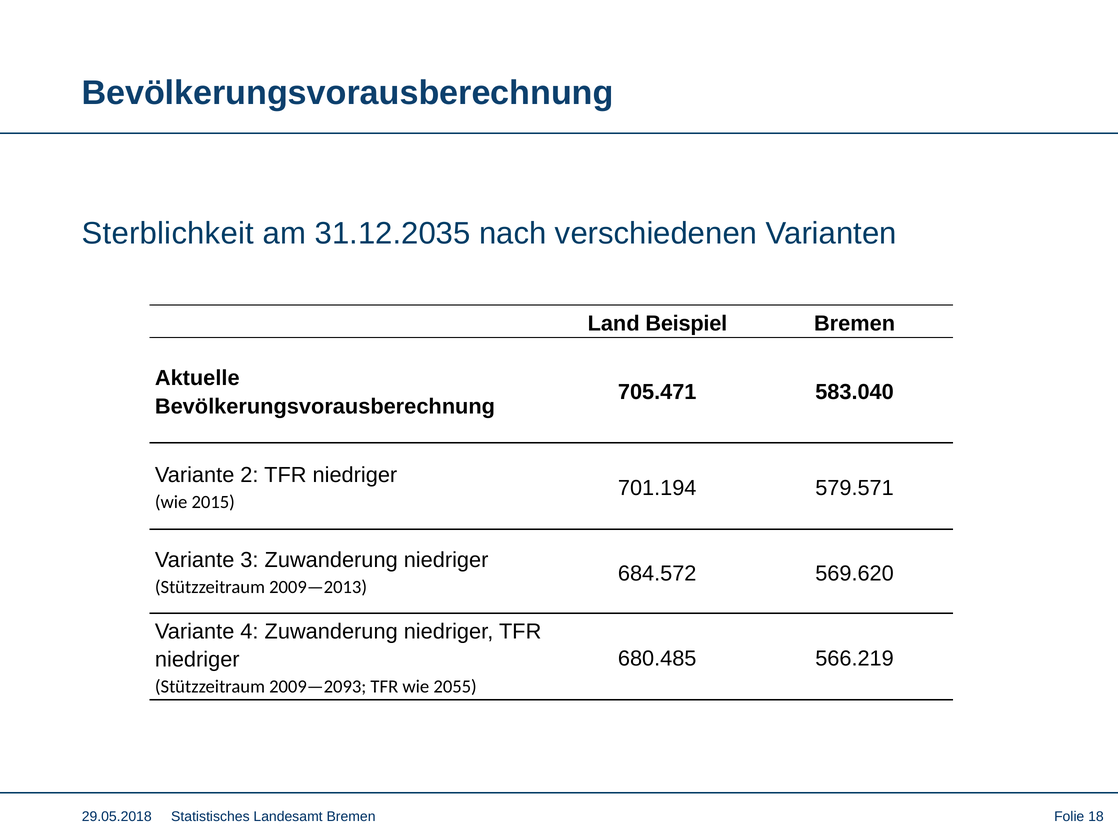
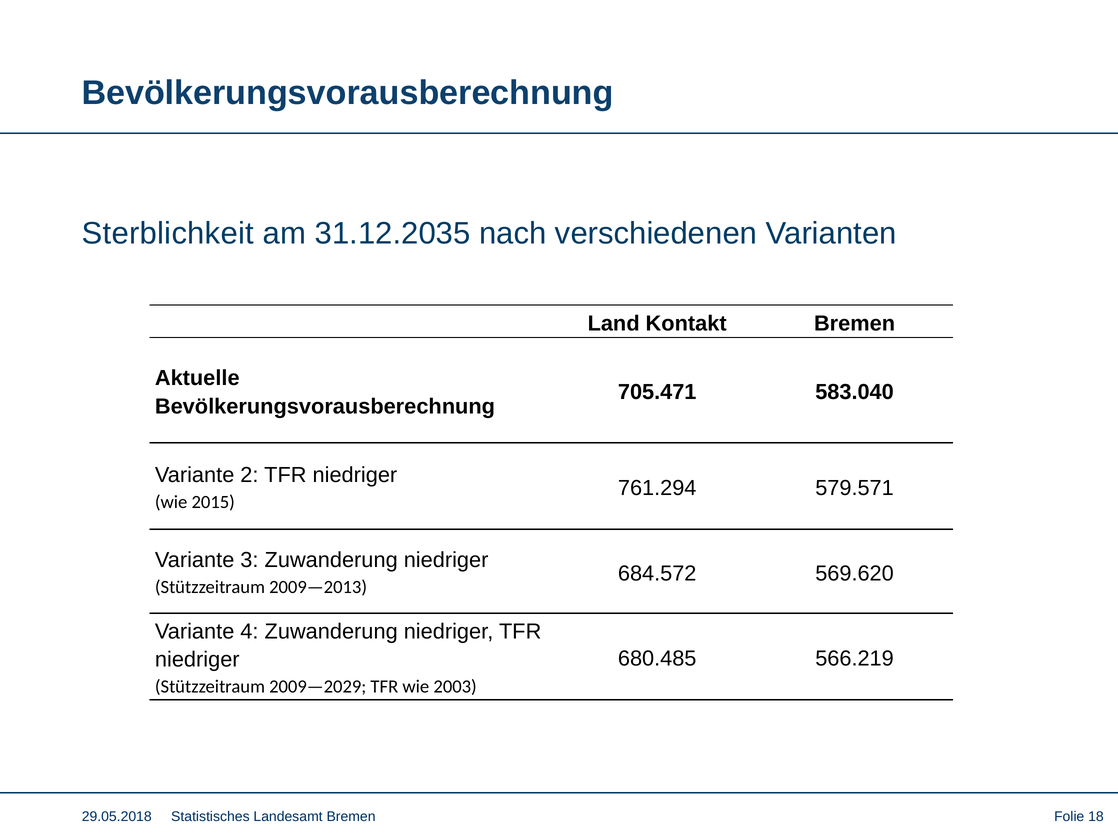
Beispiel: Beispiel -> Kontakt (686, 323)
701.194: 701.194 -> 761.294 (657, 488)
2009—2093: 2009—2093 -> 2009—2029 (318, 686)
2055: 2055 -> 2003 (455, 686)
